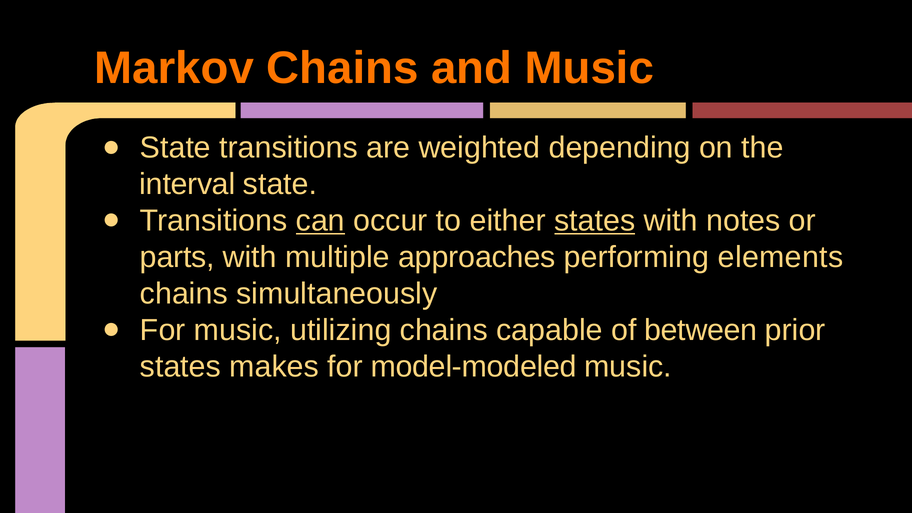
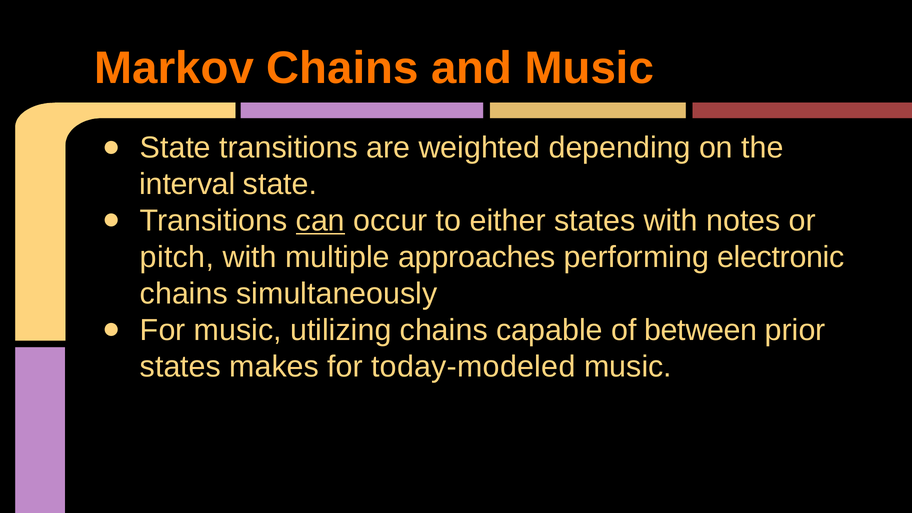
states underline: present -> none (595, 221)
parts: parts -> pitch (177, 257)
elements: elements -> electronic (781, 257)
model-modeled: model-modeled -> today-modeled (473, 367)
